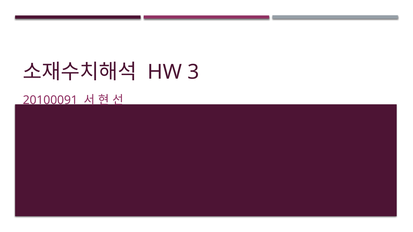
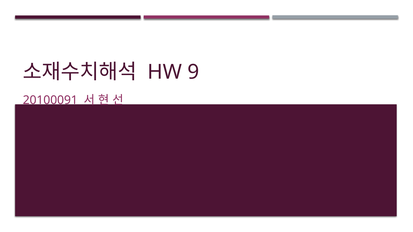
3: 3 -> 9 (193, 72)
